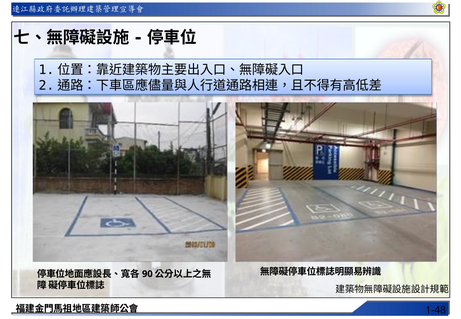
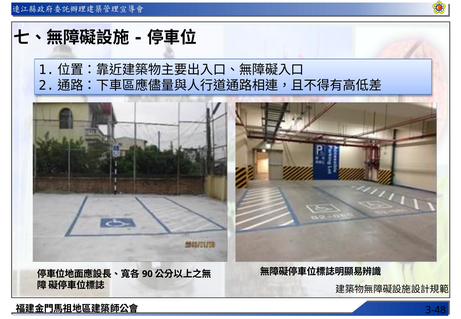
1-48: 1-48 -> 3-48 (436, 310)
